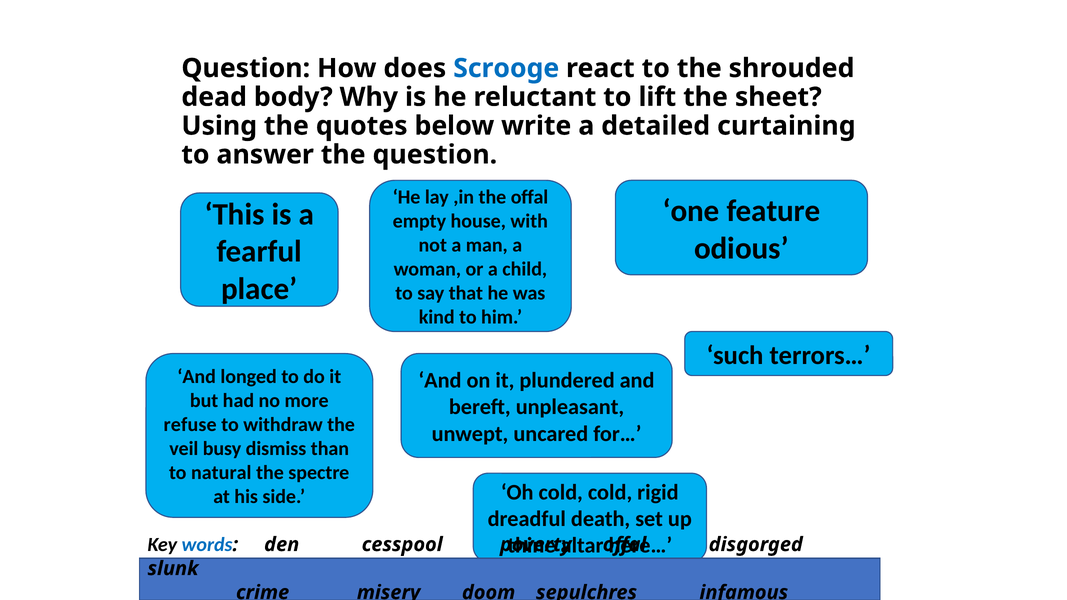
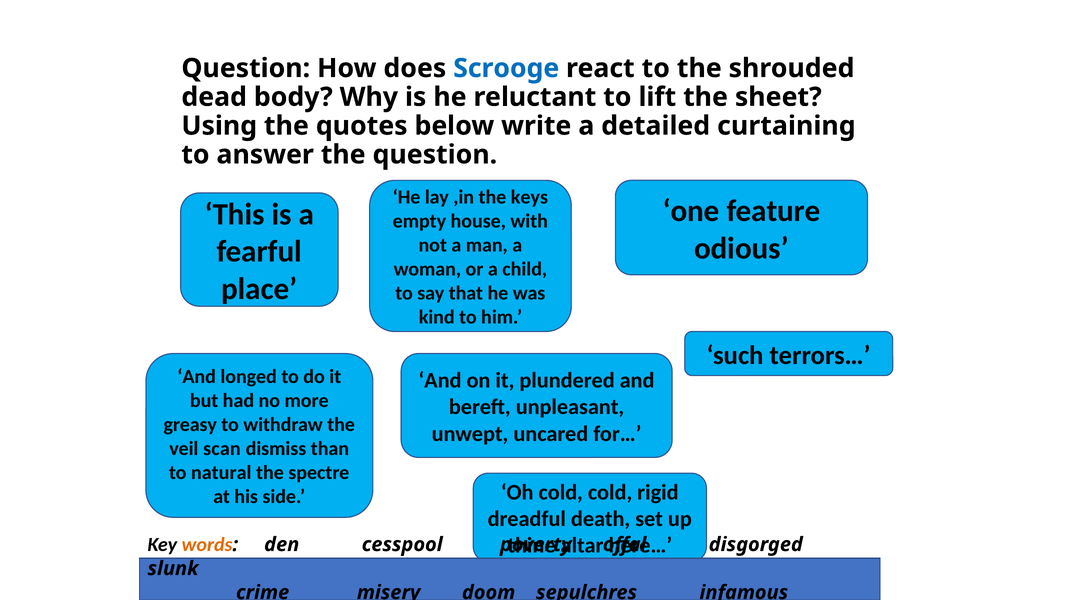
the offal: offal -> keys (529, 197)
refuse: refuse -> greasy (190, 425)
busy: busy -> scan (222, 449)
words colour: blue -> orange (207, 545)
